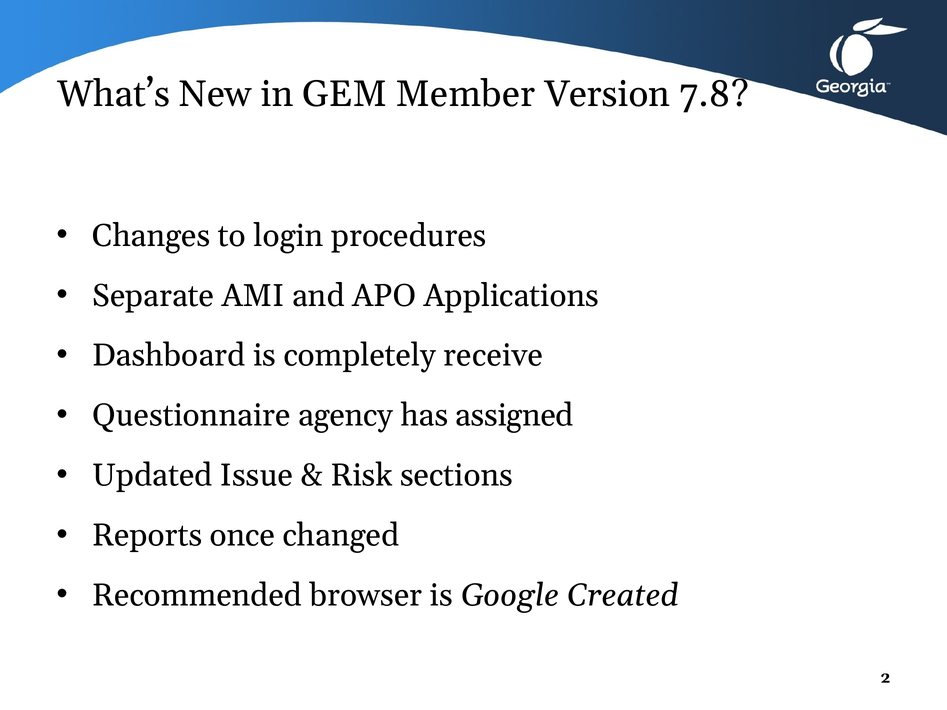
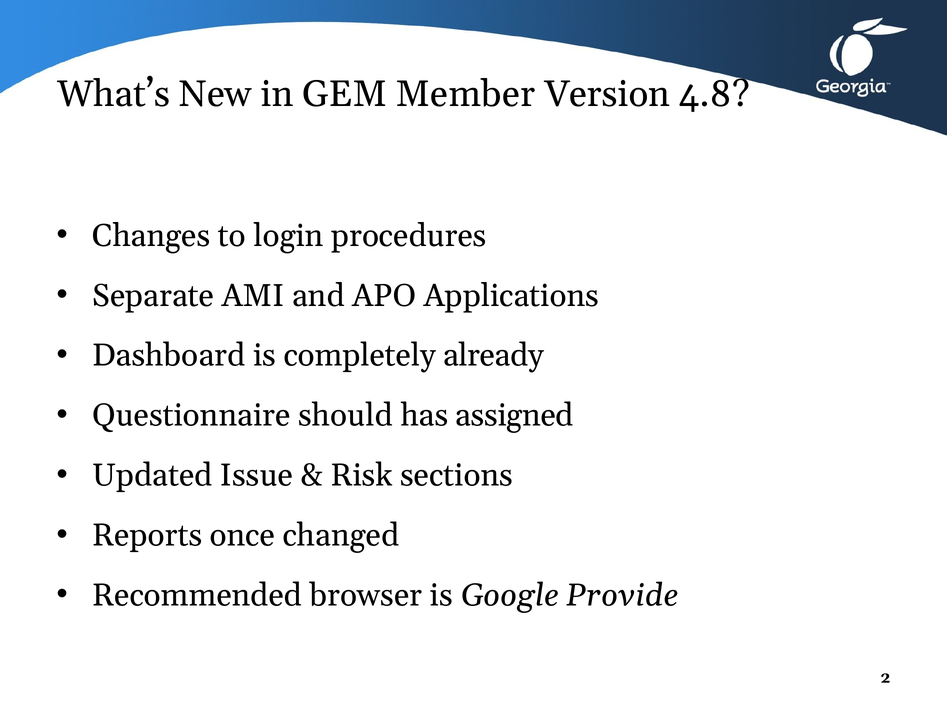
7.8: 7.8 -> 4.8 (714, 94)
receive: receive -> already (493, 356)
agency: agency -> should (345, 416)
Created: Created -> Provide (623, 596)
